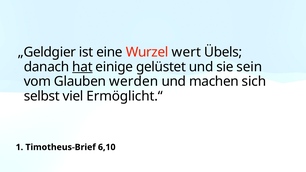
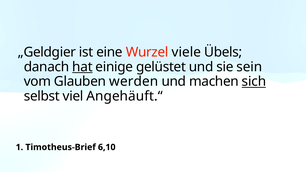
wert: wert -> viele (186, 52)
sich underline: none -> present (254, 82)
Ermöglicht.“: Ermöglicht.“ -> Angehäuft.“ (125, 96)
